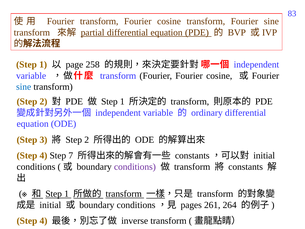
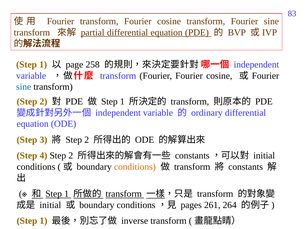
4 Step 7: 7 -> 2 (71, 155)
conditions colour: purple -> orange (135, 167)
4: 4 -> 1 (43, 221)
